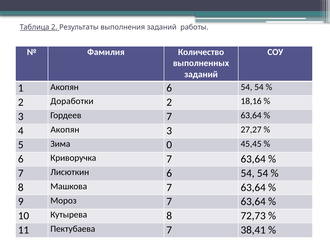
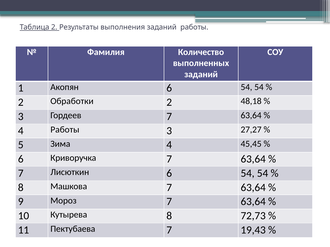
Доработки: Доработки -> Обработки (72, 101)
18,16: 18,16 -> 48,18 (251, 101)
4 Акопян: Акопян -> Работы (65, 130)
Зима 0: 0 -> 4 (169, 145)
38,41: 38,41 -> 19,43 (253, 230)
